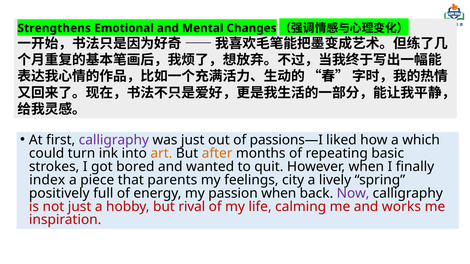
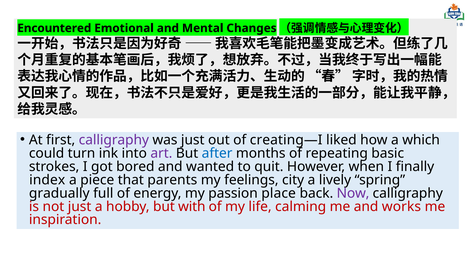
Strengthens: Strengthens -> Encountered (54, 28)
passions—I: passions—I -> creating—I (286, 140)
art colour: orange -> purple (161, 153)
after colour: orange -> blue (217, 153)
positively: positively -> gradually (59, 193)
passion when: when -> place (279, 193)
rival: rival -> with (192, 207)
